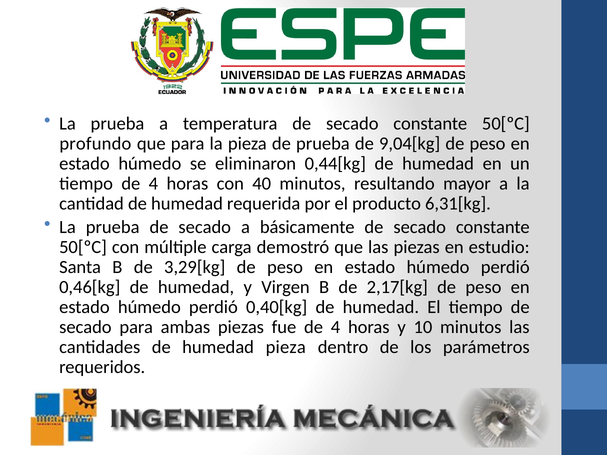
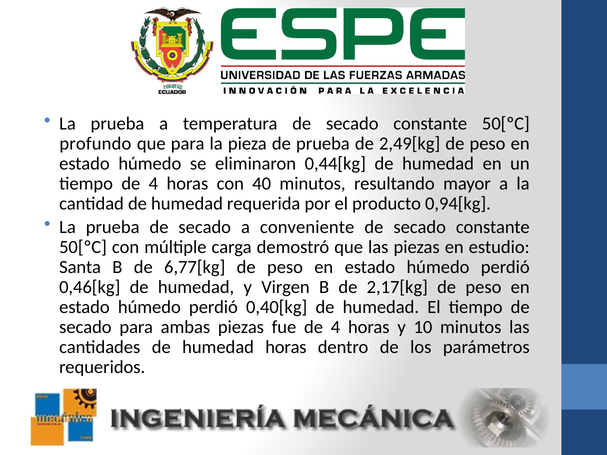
9,04[kg: 9,04[kg -> 2,49[kg (410, 144)
6,31[kg: 6,31[kg -> 0,94[kg (458, 204)
básicamente: básicamente -> conveniente (307, 227)
3,29[kg: 3,29[kg -> 6,77[kg (195, 267)
humedad pieza: pieza -> horas (286, 347)
